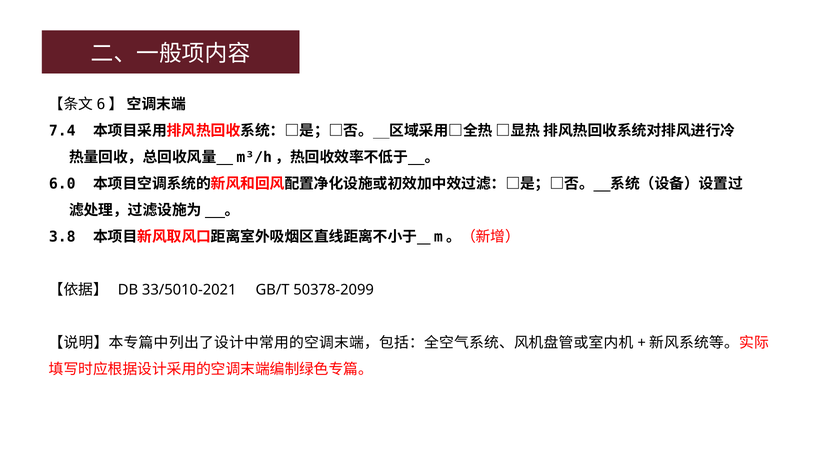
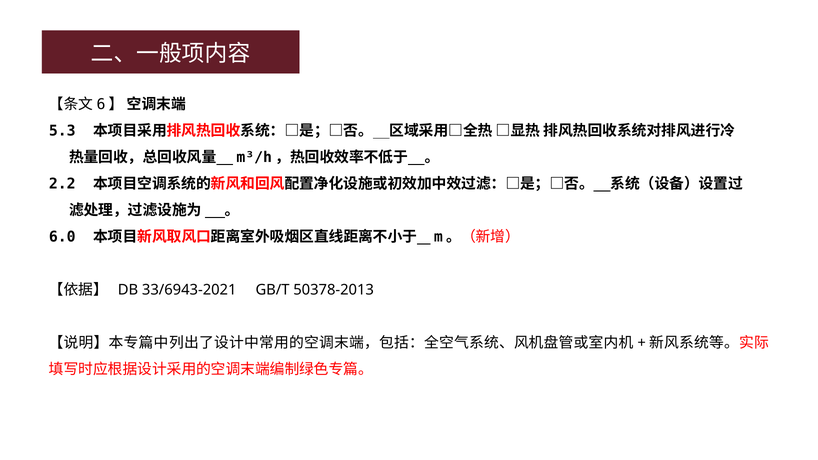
7.4: 7.4 -> 5.3 (62, 131)
6.0: 6.0 -> 2.2 (62, 184)
3.8: 3.8 -> 6.0 (62, 237)
33/5010-2021: 33/5010-2021 -> 33/6943-2021 (189, 290)
50378-2099: 50378-2099 -> 50378-2013 (334, 290)
